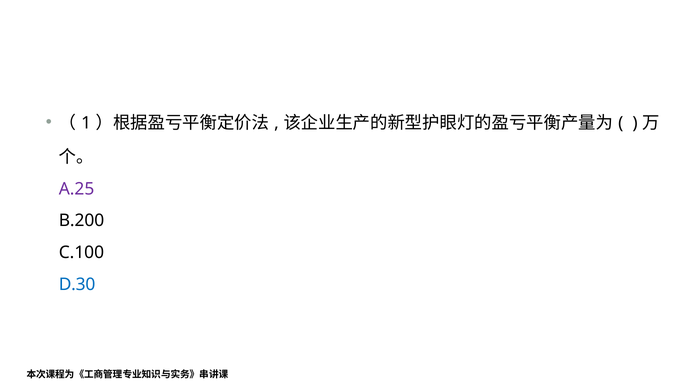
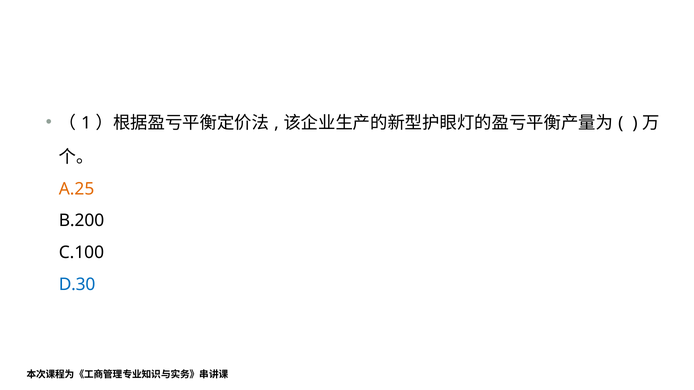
A.25 colour: purple -> orange (77, 189)
